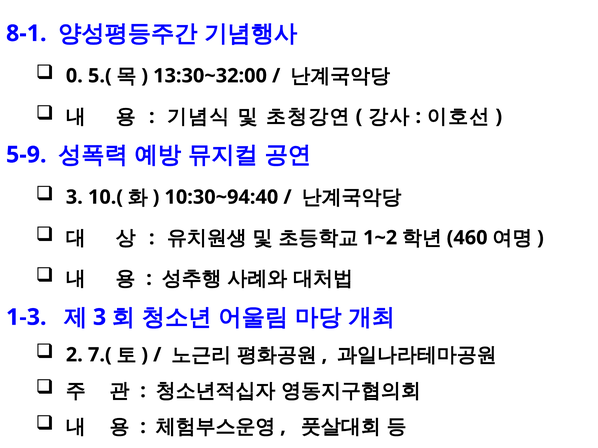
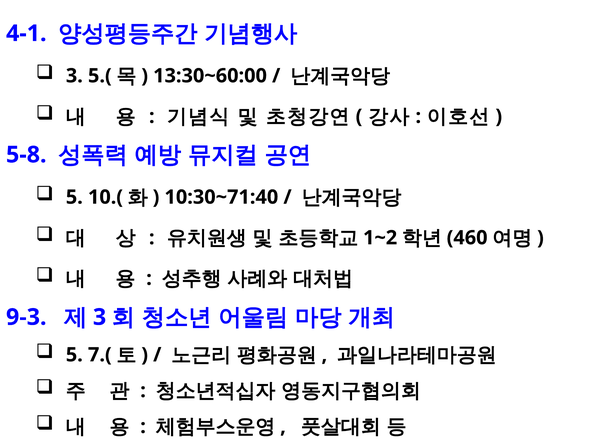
8-1: 8-1 -> 4-1 (26, 33)
0: 0 -> 3 (74, 76)
13:30~32:00: 13:30~32:00 -> 13:30~60:00 (210, 76)
5-9: 5-9 -> 5-8 (26, 155)
3: 3 -> 5 (74, 197)
10:30~94:40: 10:30~94:40 -> 10:30~71:40 (221, 197)
1-3: 1-3 -> 9-3 (26, 318)
2: 2 -> 5 (74, 355)
